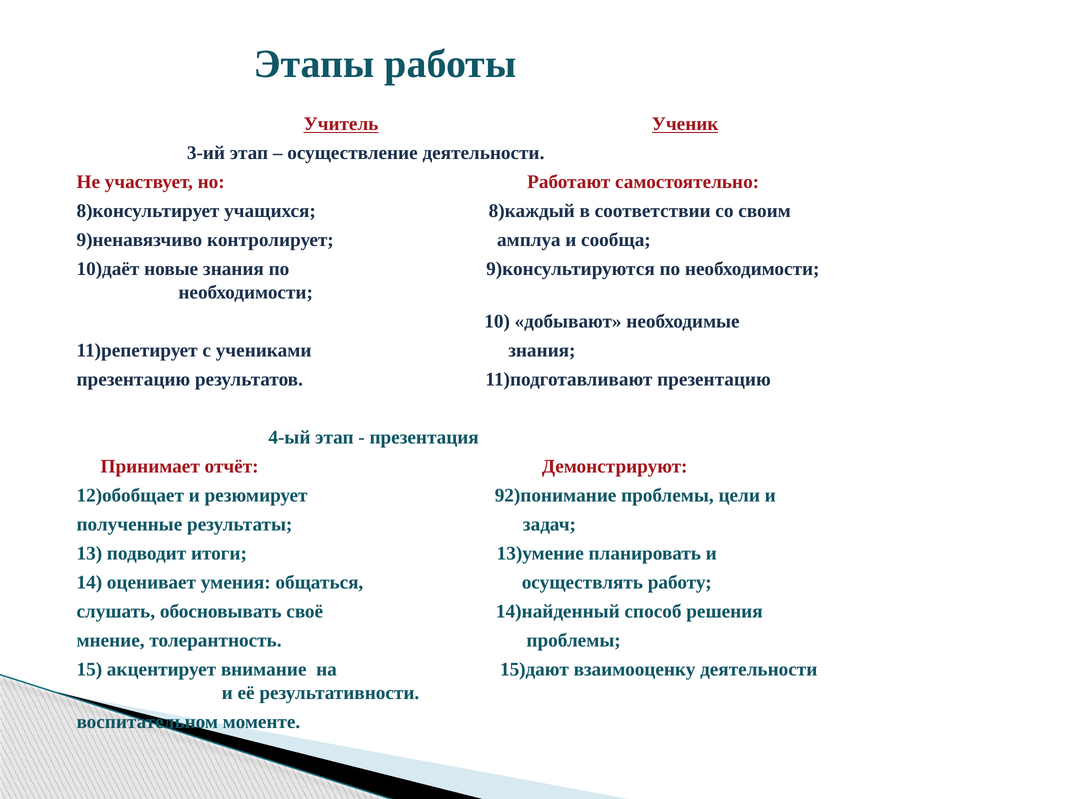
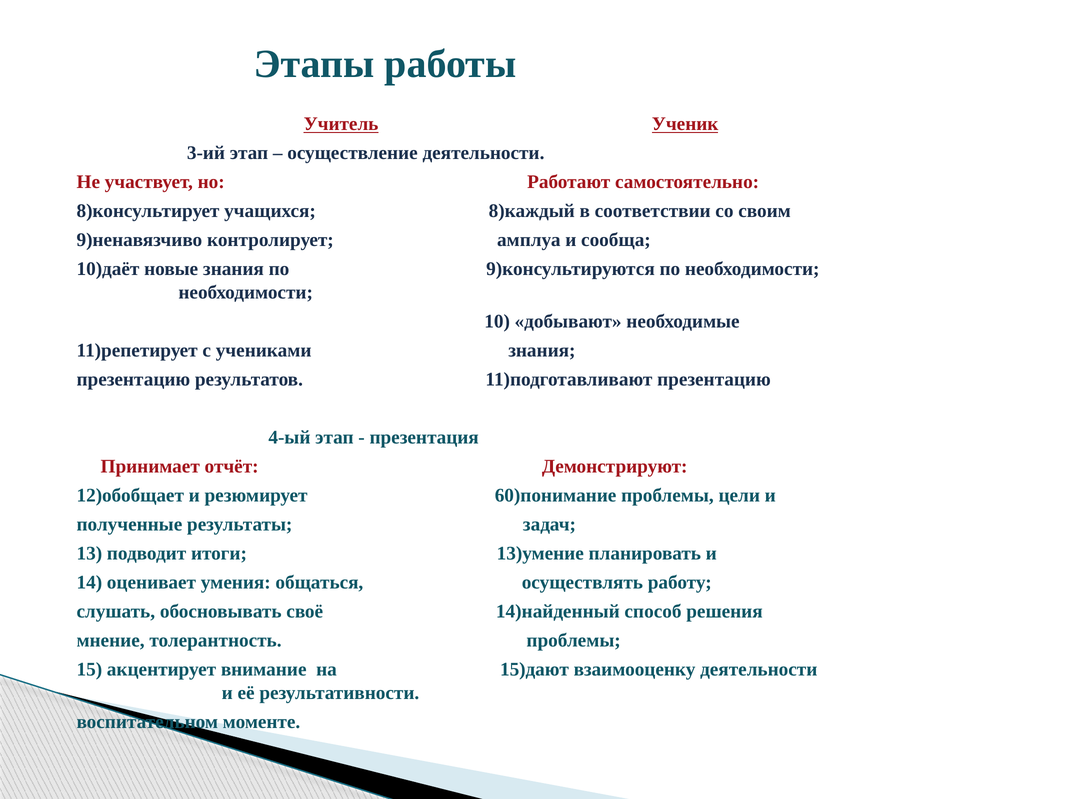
92)понимание: 92)понимание -> 60)понимание (556, 496)
